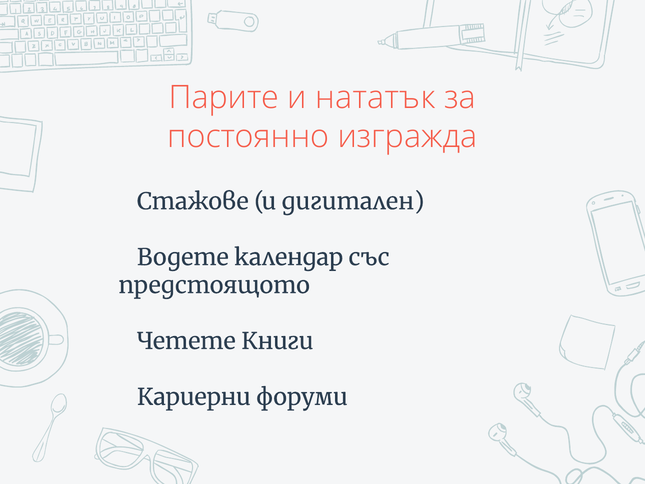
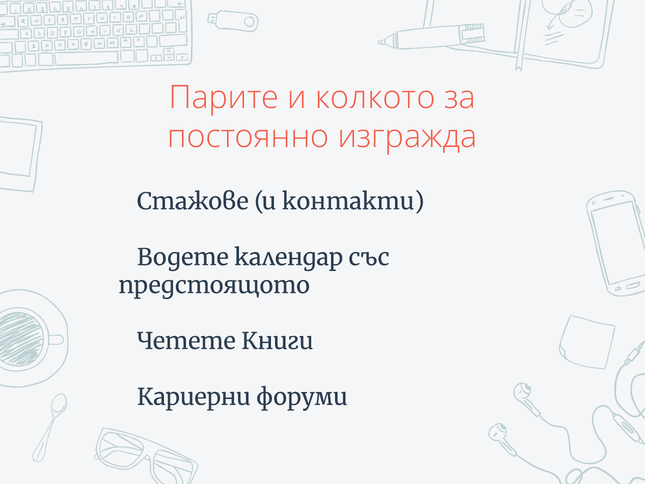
нататък: нататък -> колкото (375, 98)
дигитален: дигитален -> контакти (353, 202)
